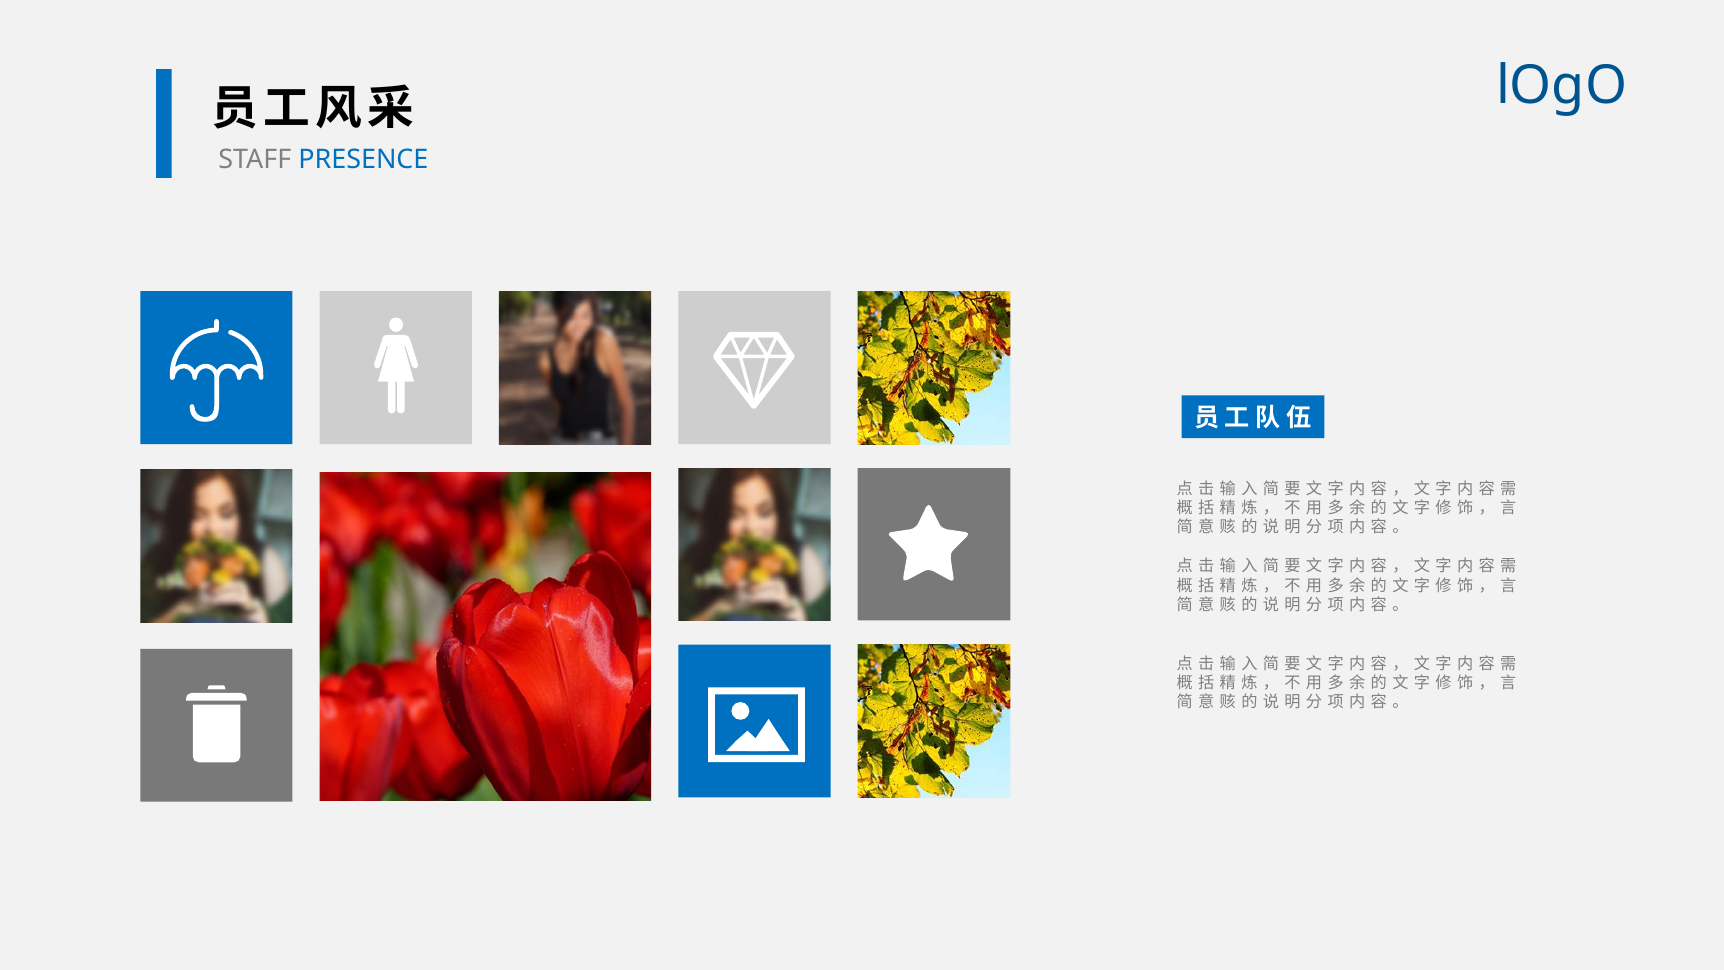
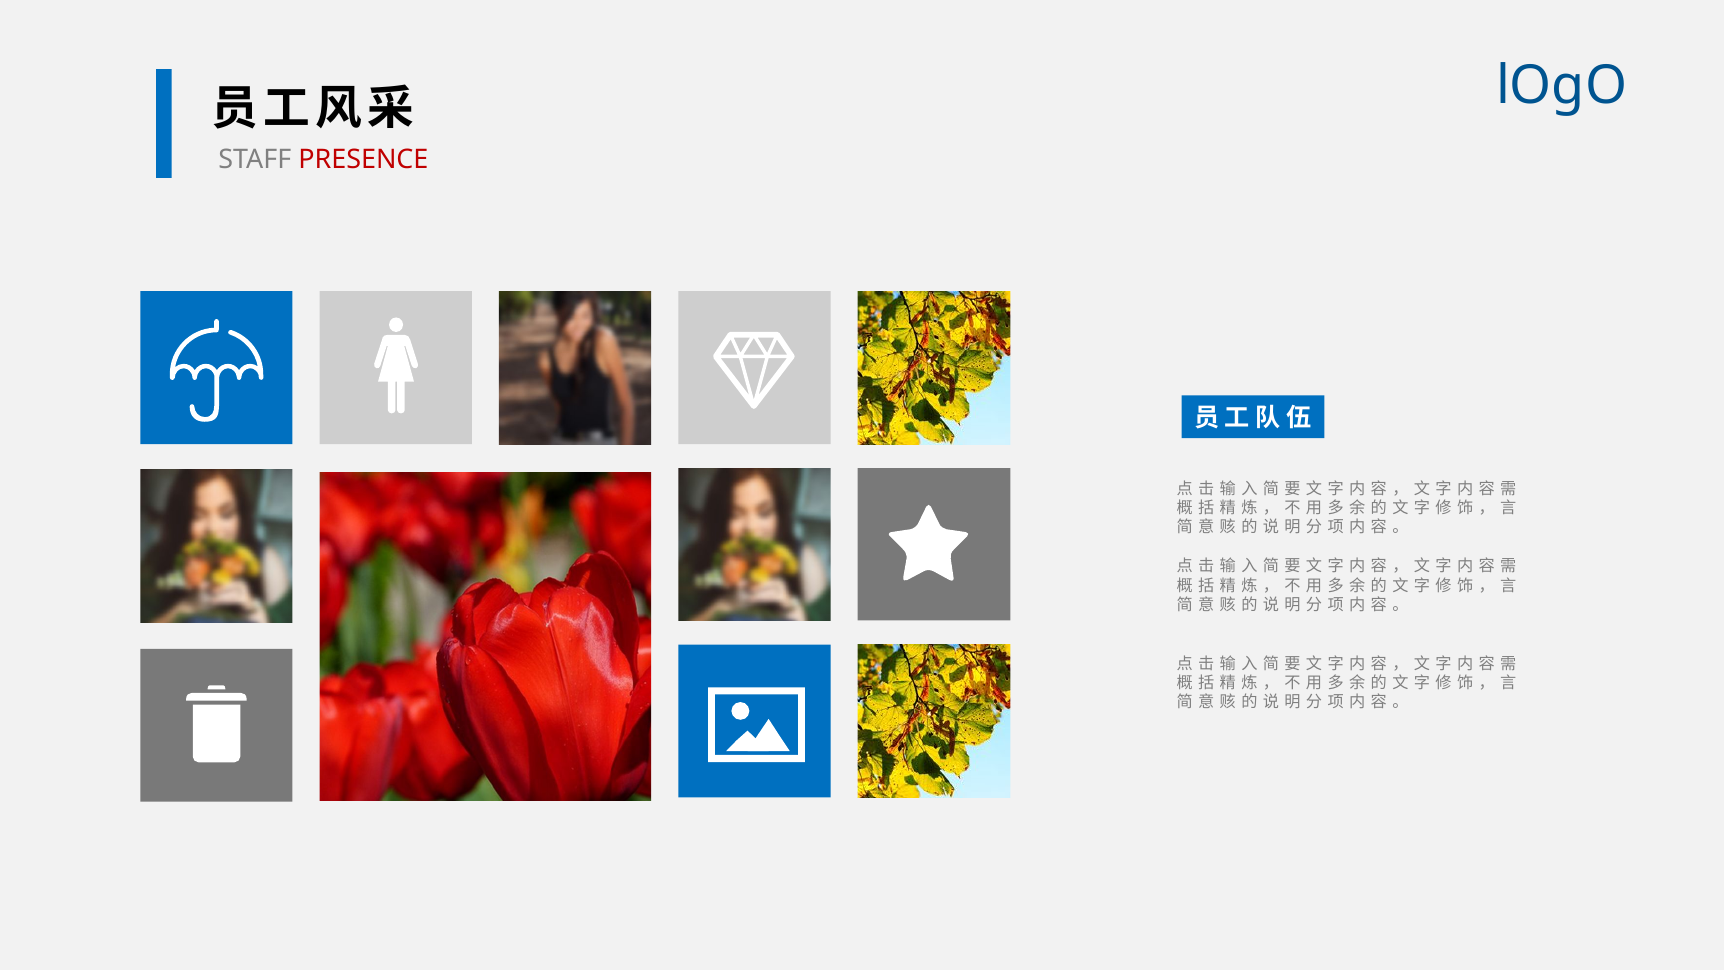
PRESENCE colour: blue -> red (363, 160)
